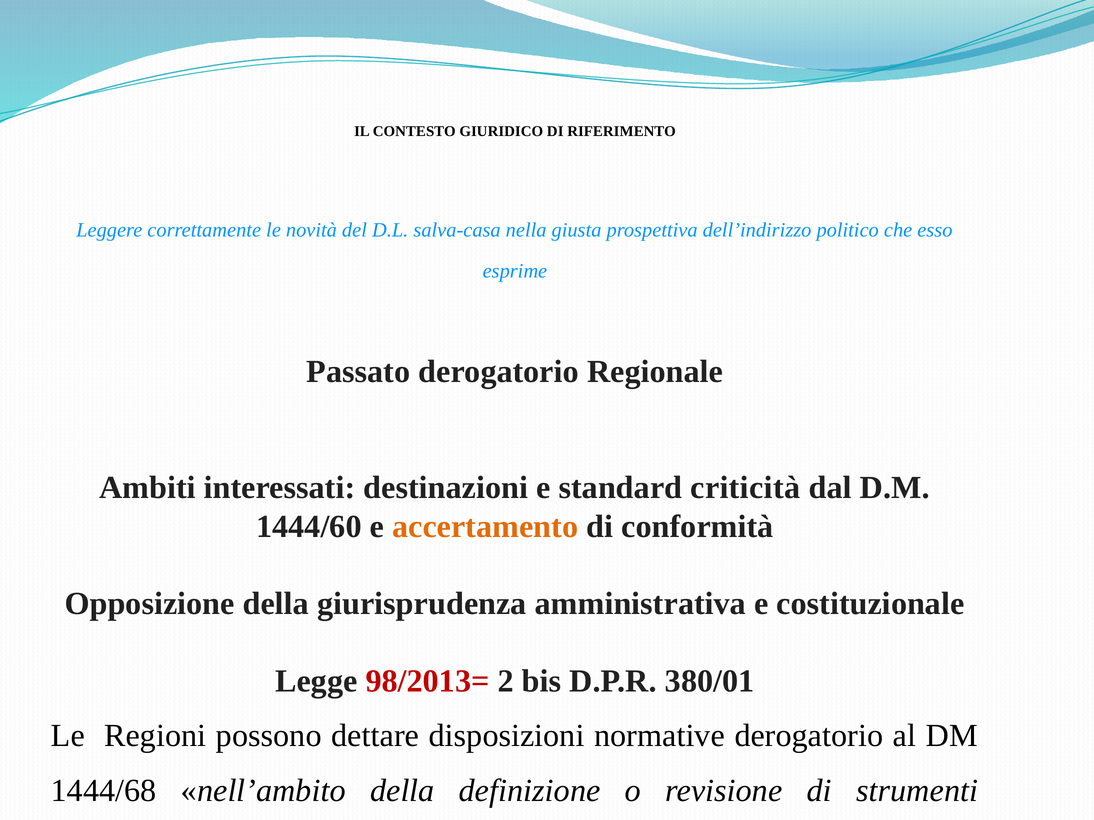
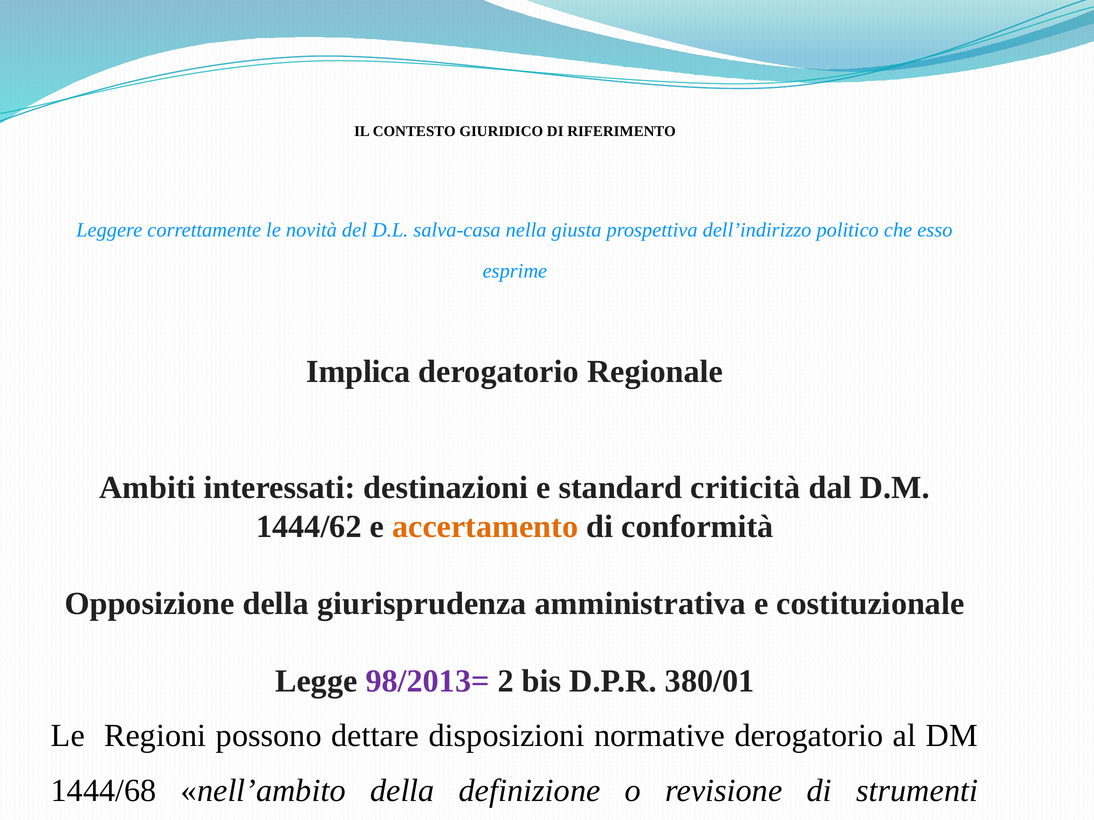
Passato: Passato -> Implica (359, 372)
1444/60: 1444/60 -> 1444/62 (309, 527)
98/2013= colour: red -> purple (427, 682)
